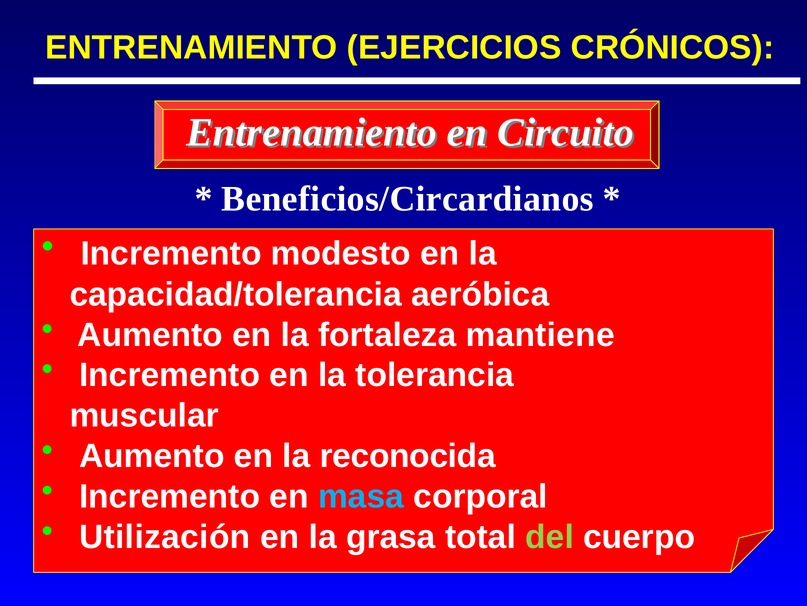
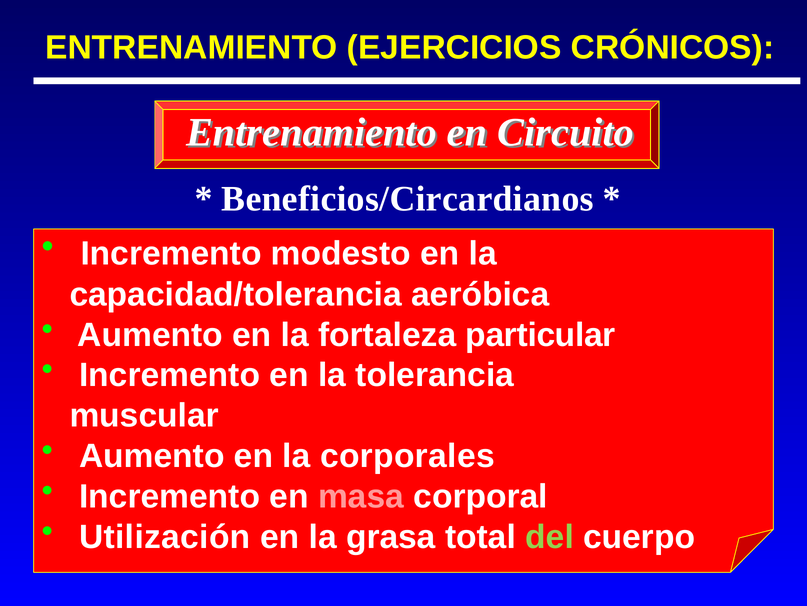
mantiene: mantiene -> particular (540, 334)
reconocida: reconocida -> corporales (407, 456)
masa colour: light blue -> pink (361, 496)
